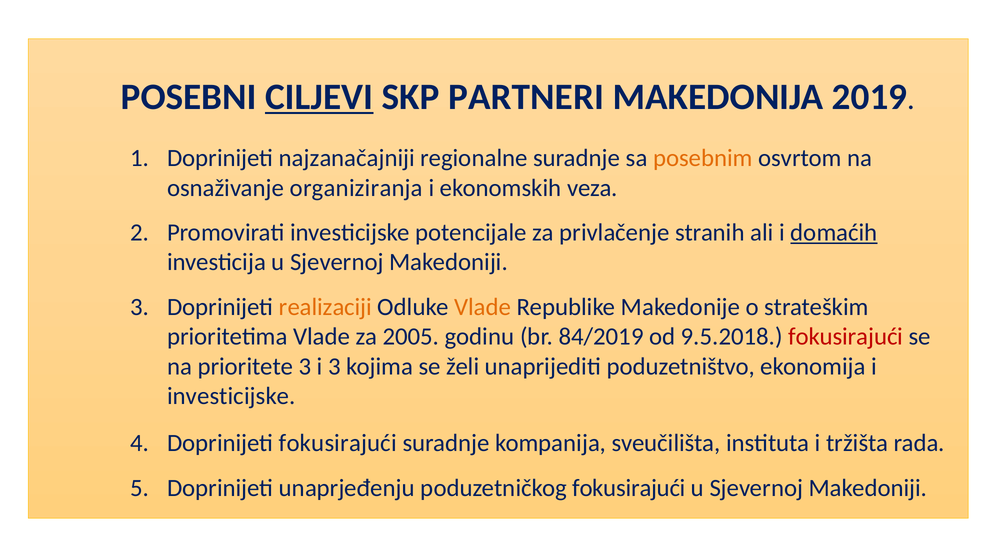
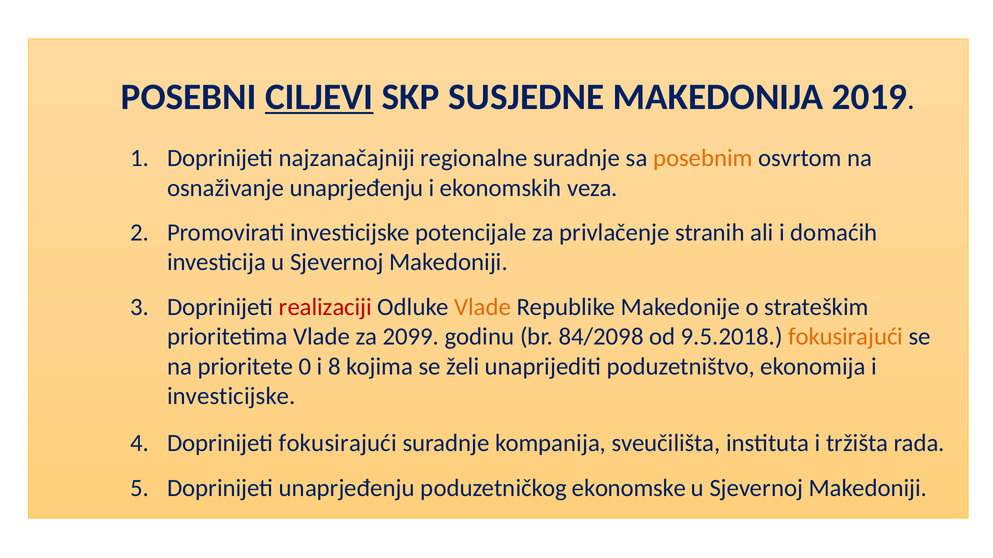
PARTNERI: PARTNERI -> SUSJEDNE (526, 97)
osnaživanje organiziranja: organiziranja -> unaprjeđenju (357, 188)
domaćih underline: present -> none (834, 233)
realizaciji colour: orange -> red (325, 307)
2005: 2005 -> 2099 (411, 337)
84/2019: 84/2019 -> 84/2098 (601, 337)
fokusirajući colour: red -> orange (846, 337)
prioritete 3: 3 -> 0 (305, 367)
i 3: 3 -> 8 (334, 367)
poduzetničkog fokusirajući: fokusirajući -> ekonomske (629, 488)
